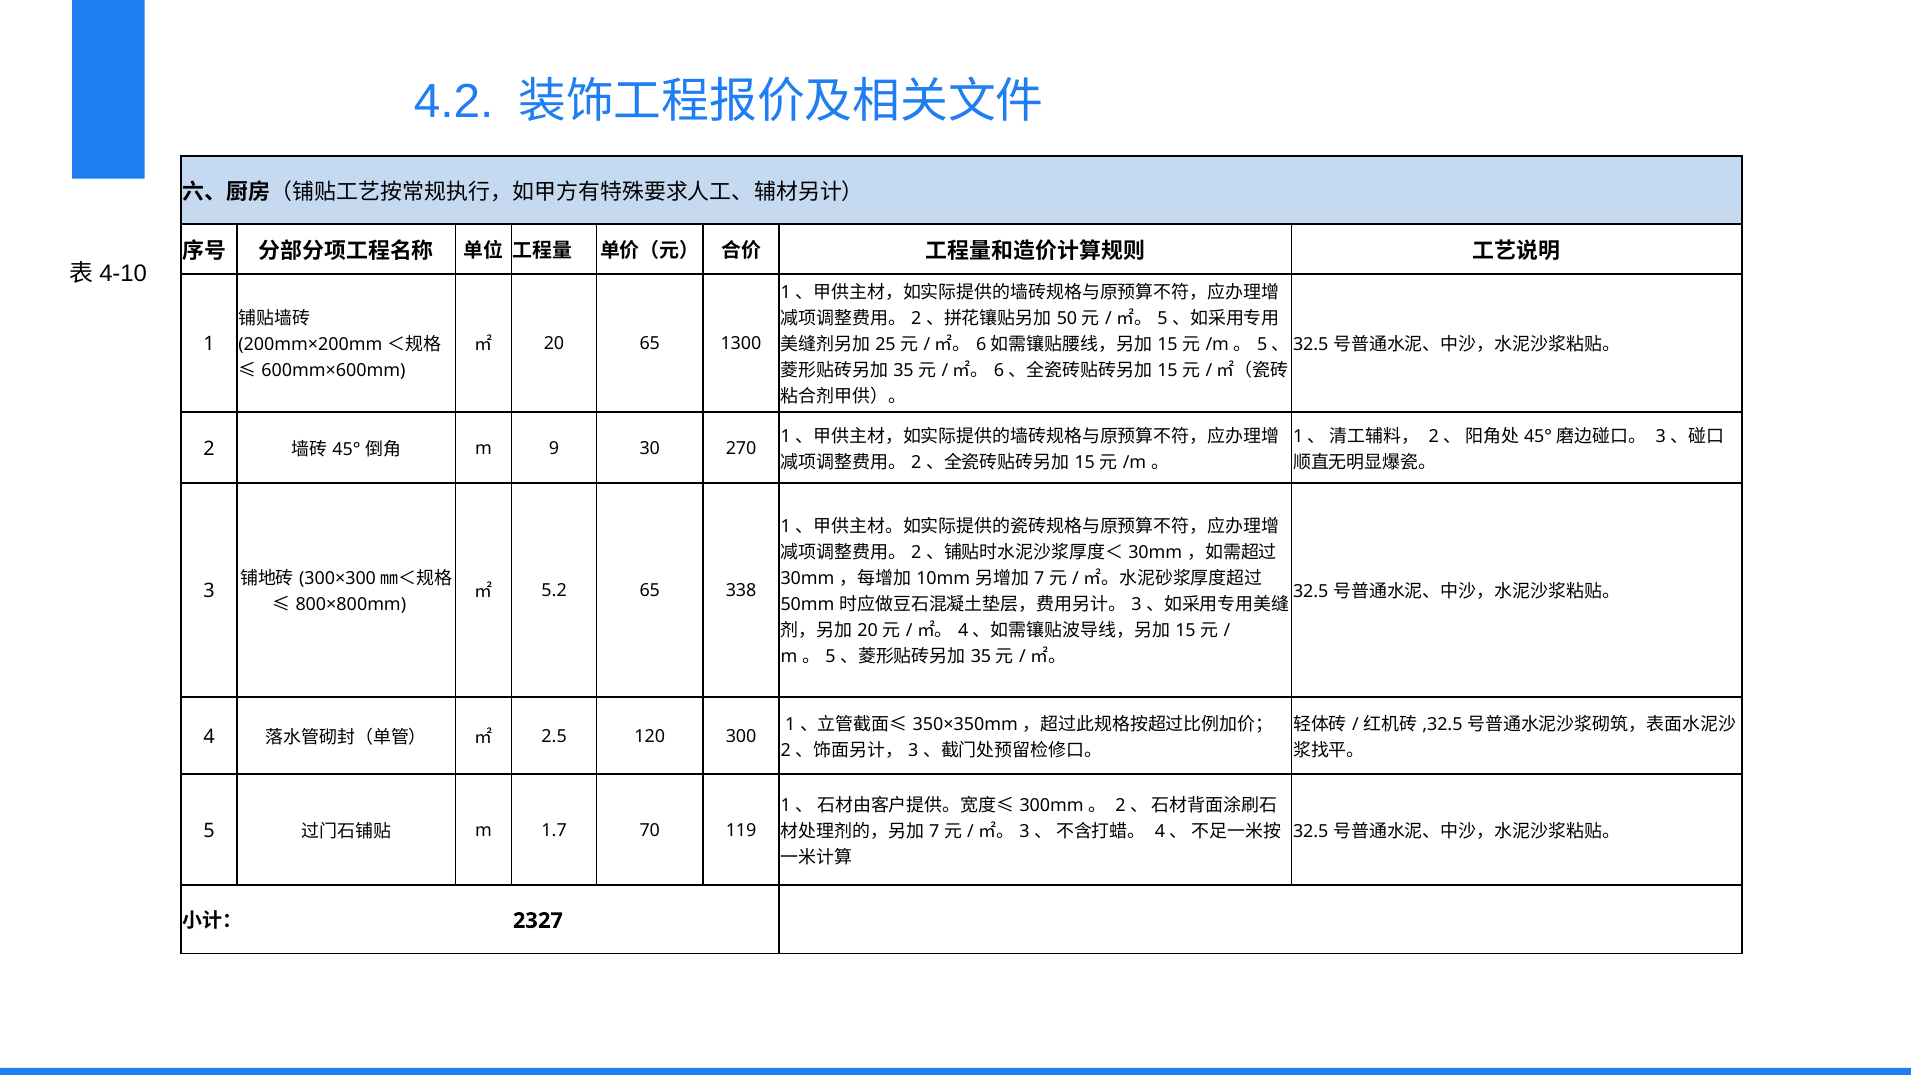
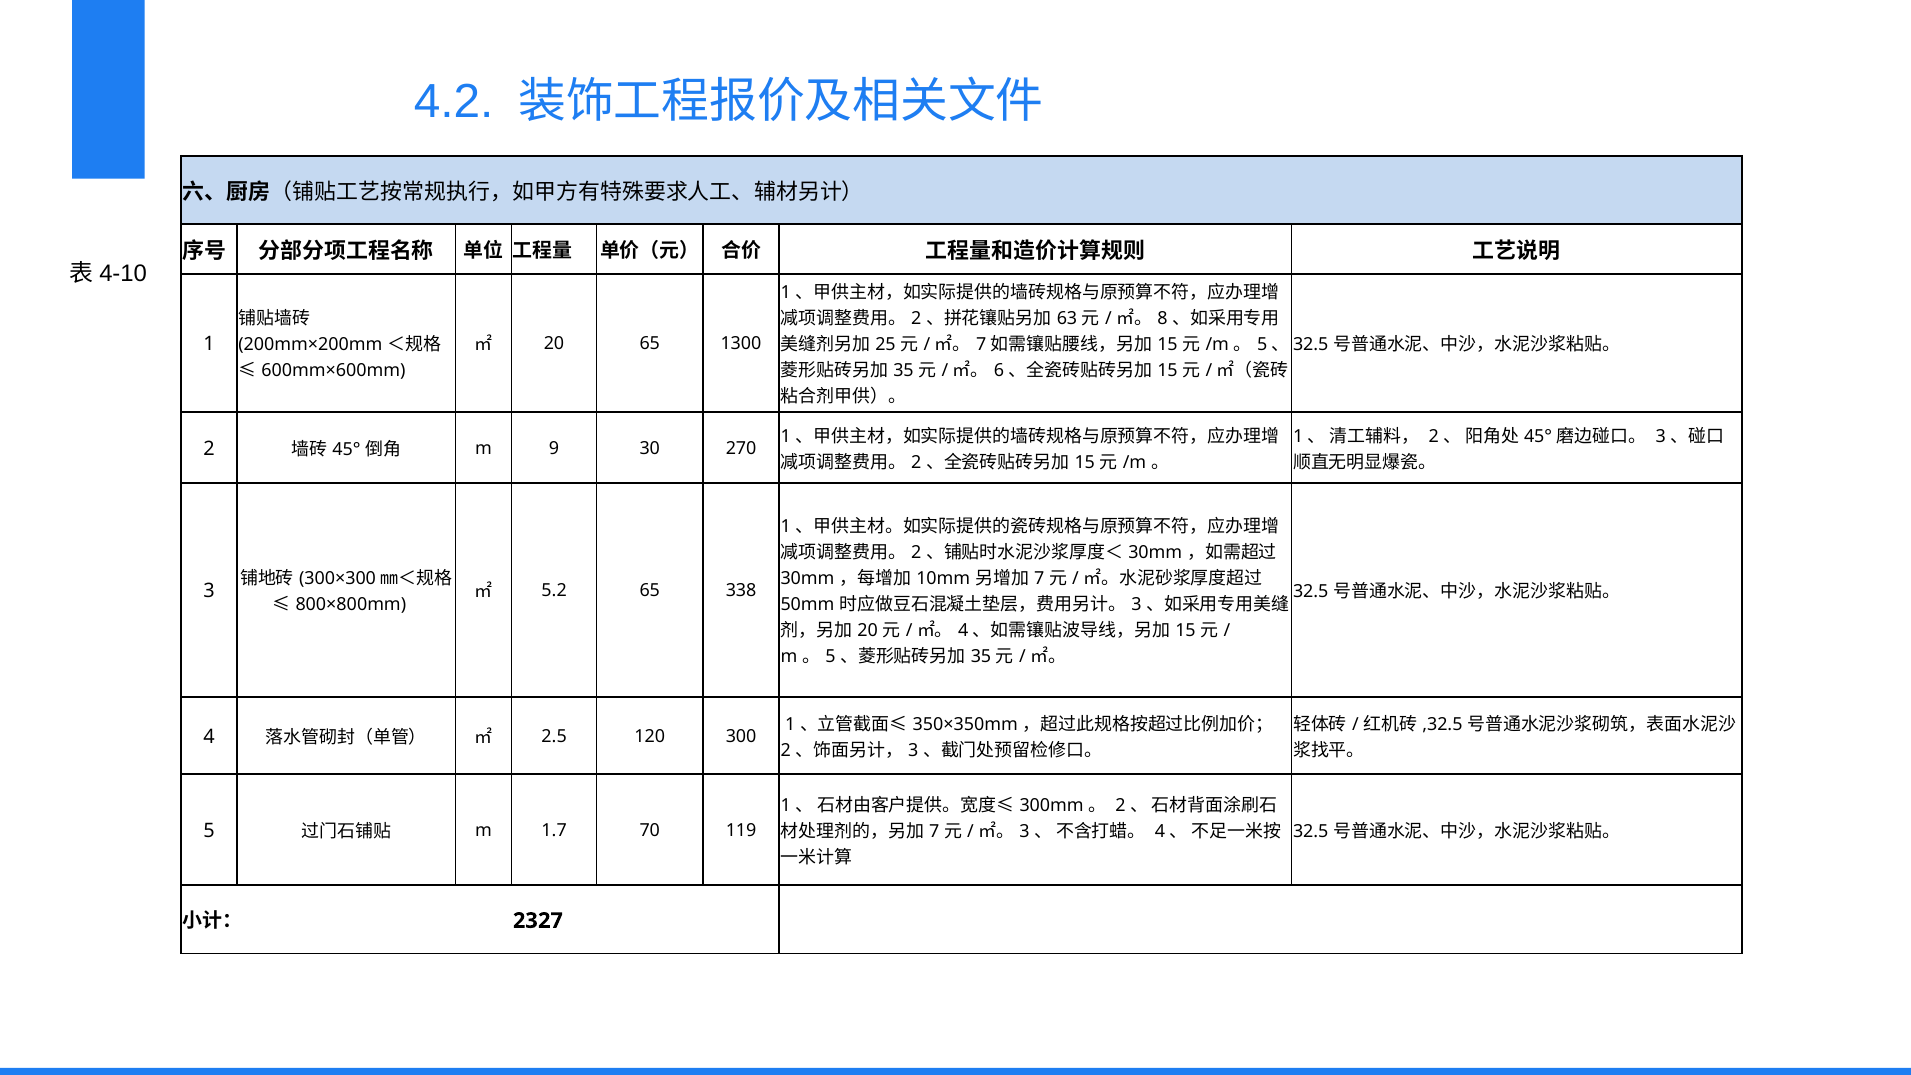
50: 50 -> 63 (1067, 319)
5: 5 -> 8 (1162, 319)
6: 6 -> 7 (981, 345)
